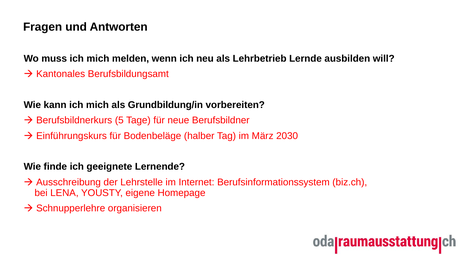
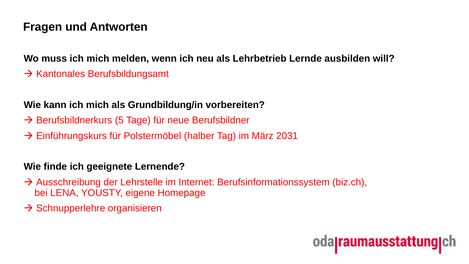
Bodenbeläge: Bodenbeläge -> Polstermöbel (152, 136)
2030: 2030 -> 2031 (287, 136)
